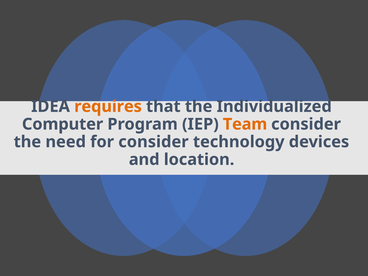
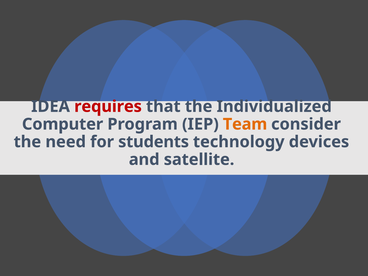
requires colour: orange -> red (108, 106)
for consider: consider -> students (154, 142)
location: location -> satellite (199, 160)
